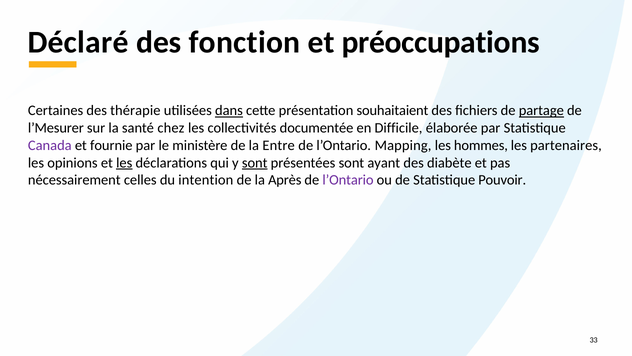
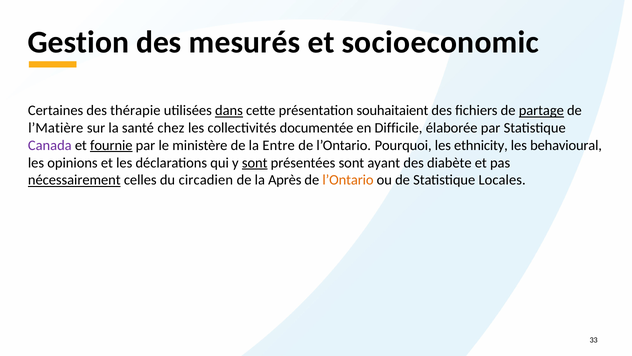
Déclaré: Déclaré -> Gestion (78, 42)
fonction: fonction -> mesurés (245, 42)
préoccupations: préoccupations -> socioeconomic (440, 42)
l’Mesurer: l’Mesurer -> l’Matière (56, 128)
fournie underline: none -> present (111, 145)
Mapping: Mapping -> Pourquoi (403, 145)
hommes: hommes -> ethnicity (481, 145)
partenaires: partenaires -> behavioural (566, 145)
les underline: present -> none (124, 163)
nécessairement underline: none -> present (74, 180)
intention: intention -> circadien (206, 180)
l’Ontario colour: purple -> orange (348, 180)
Pouvoir: Pouvoir -> Locales (502, 180)
